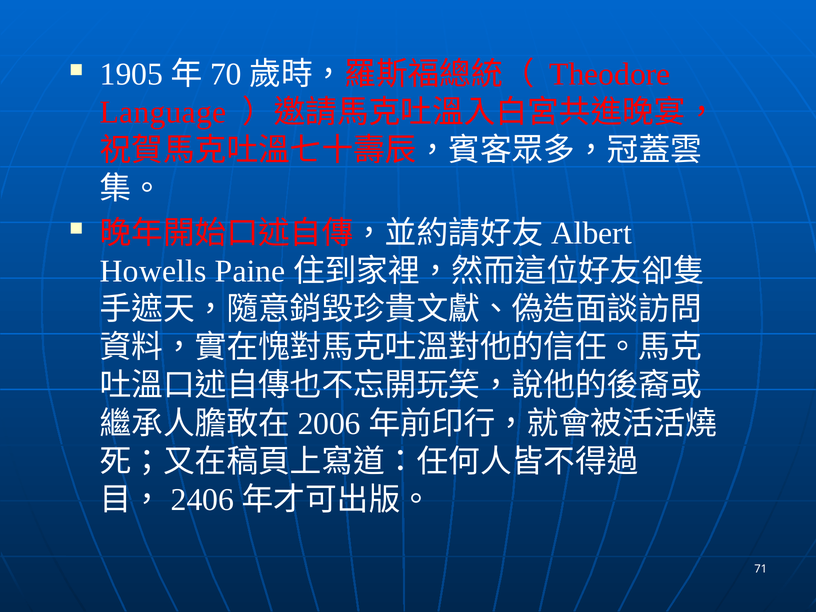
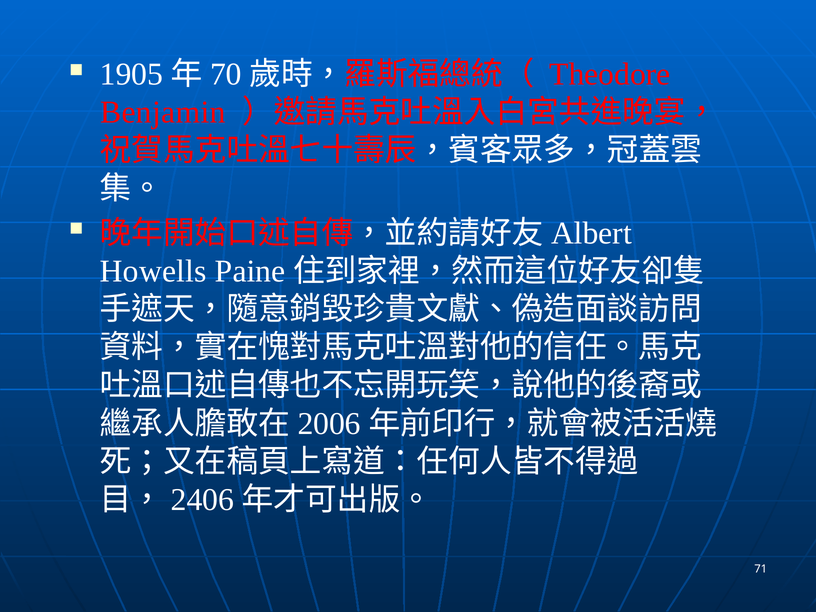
Language: Language -> Benjamin (163, 112)
